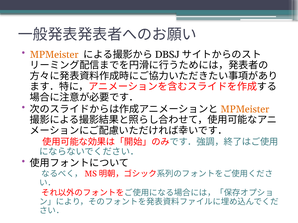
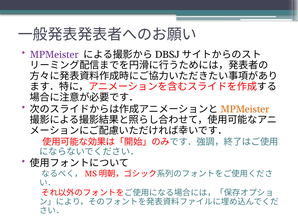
MPMeister colour: orange -> purple (54, 55)
